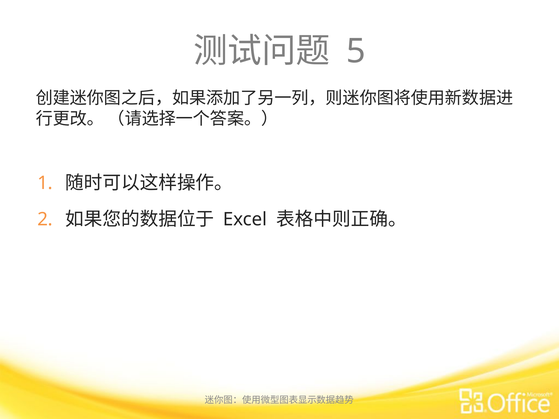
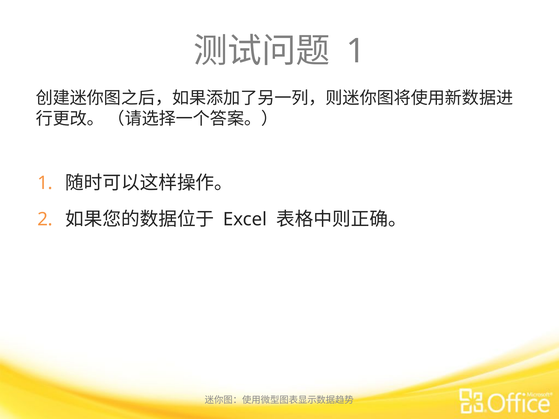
5: 5 -> 1 (356, 51)
